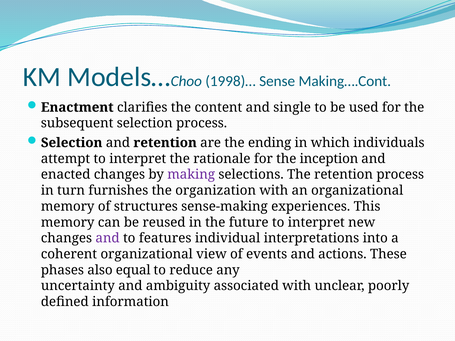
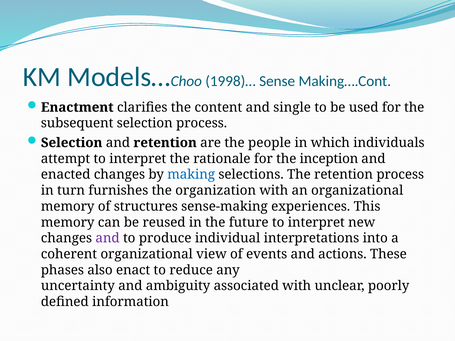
ending: ending -> people (270, 143)
making colour: purple -> blue (191, 175)
features: features -> produce (165, 238)
equal: equal -> enact (133, 270)
